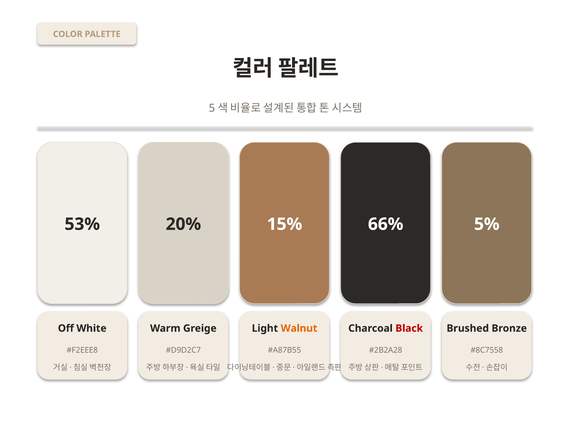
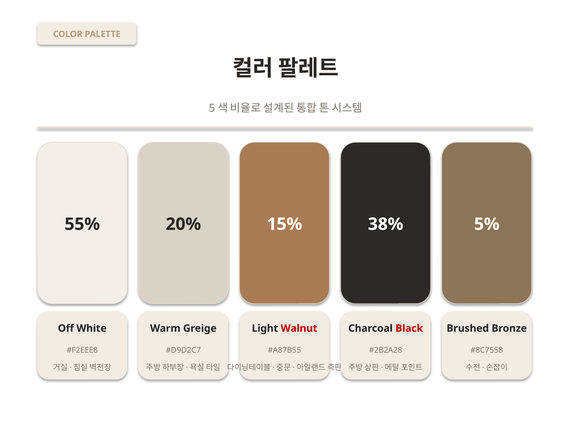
53%: 53% -> 55% (82, 224)
66%: 66% -> 38% (386, 224)
Walnut colour: orange -> red (299, 328)
